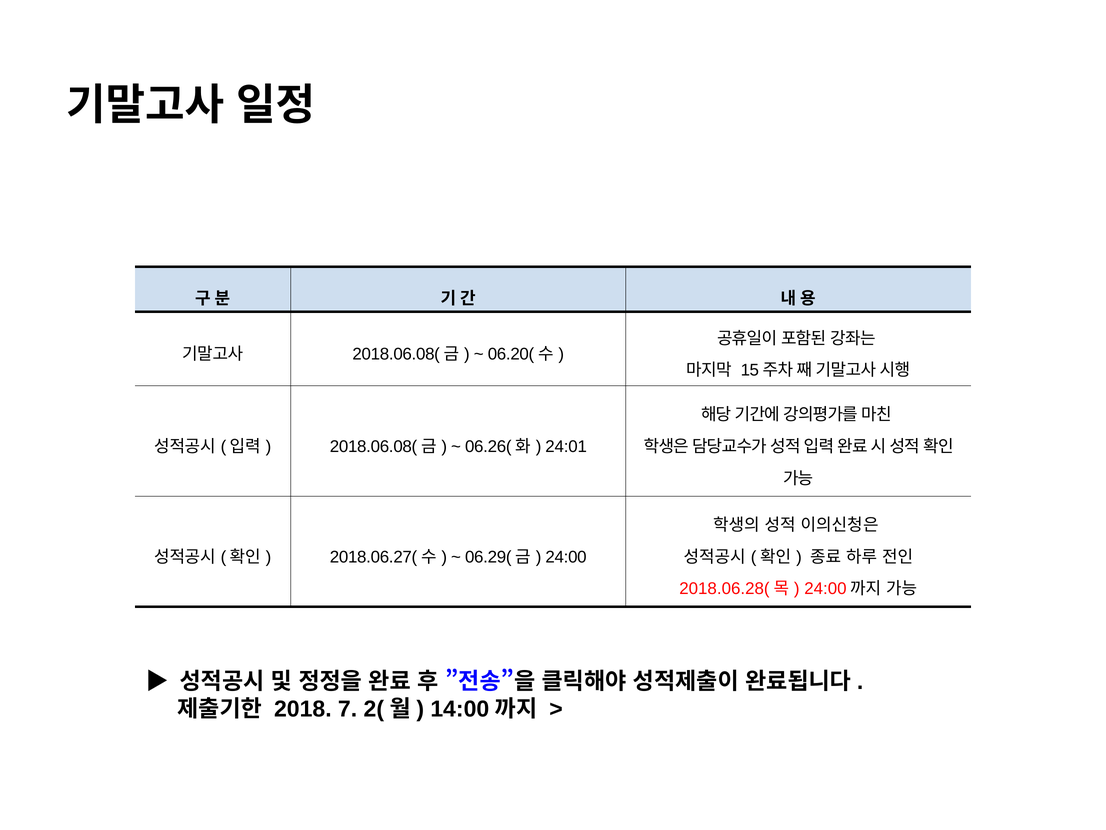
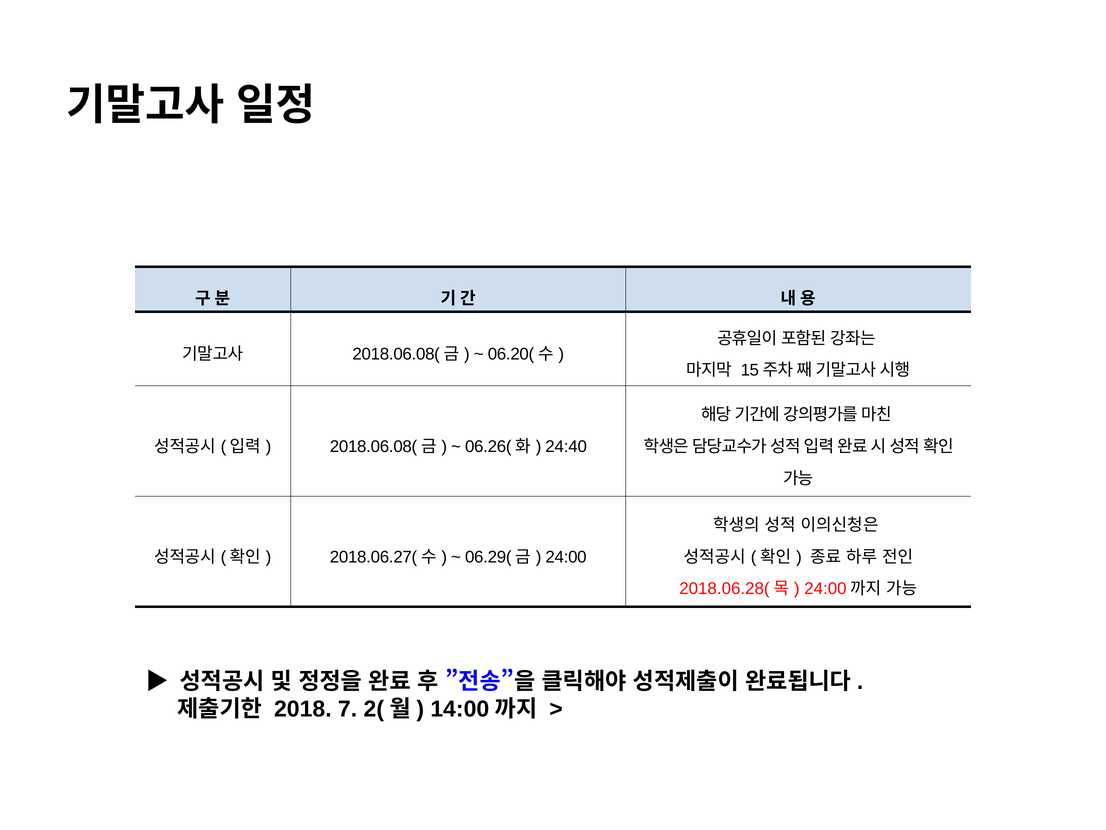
24:01: 24:01 -> 24:40 (566, 446)
